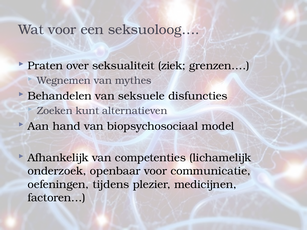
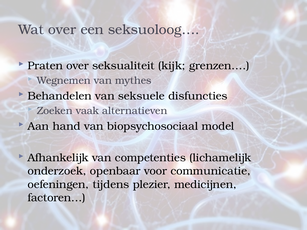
Wat voor: voor -> over (62, 30)
ziek: ziek -> kijk (172, 66)
kunt: kunt -> vaak (87, 111)
